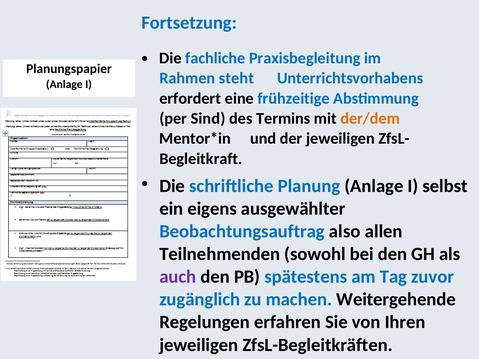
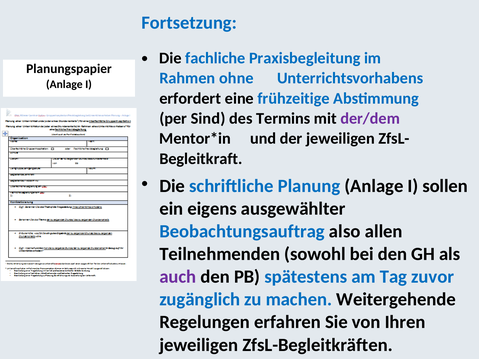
steht: steht -> ohne (236, 78)
der/dem colour: orange -> purple (370, 119)
selbst: selbst -> sollen (445, 186)
